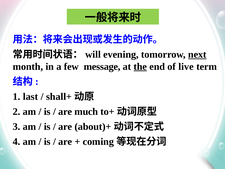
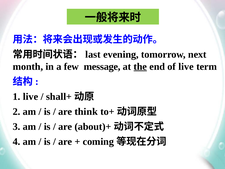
will: will -> last (93, 54)
next underline: present -> none (197, 54)
1 last: last -> live (30, 96)
much: much -> think (86, 111)
